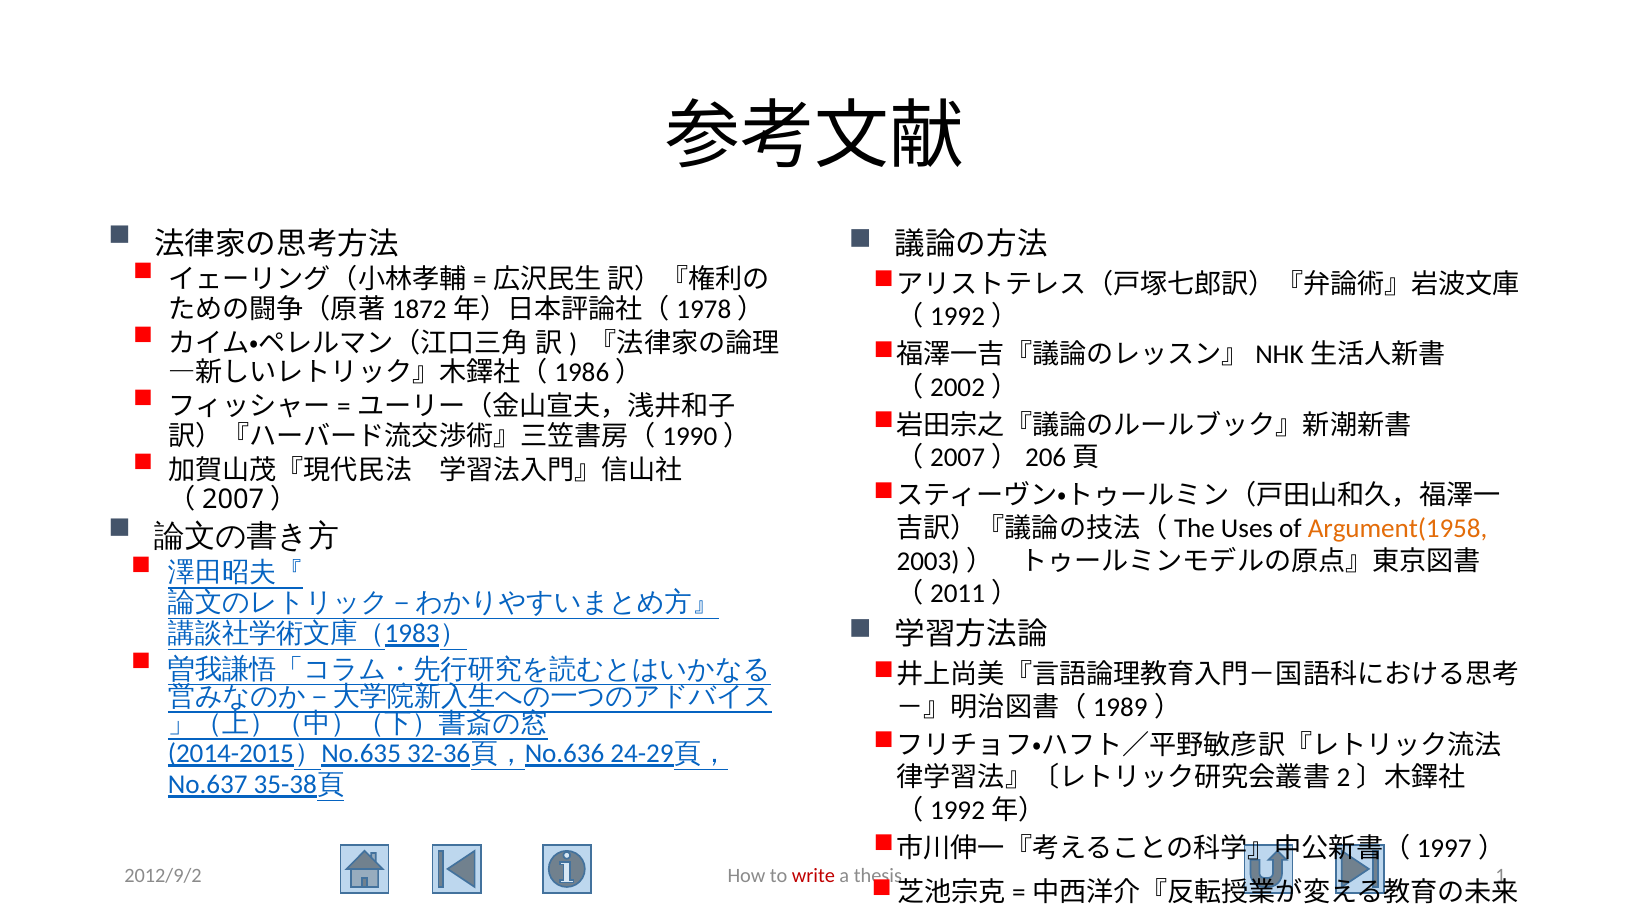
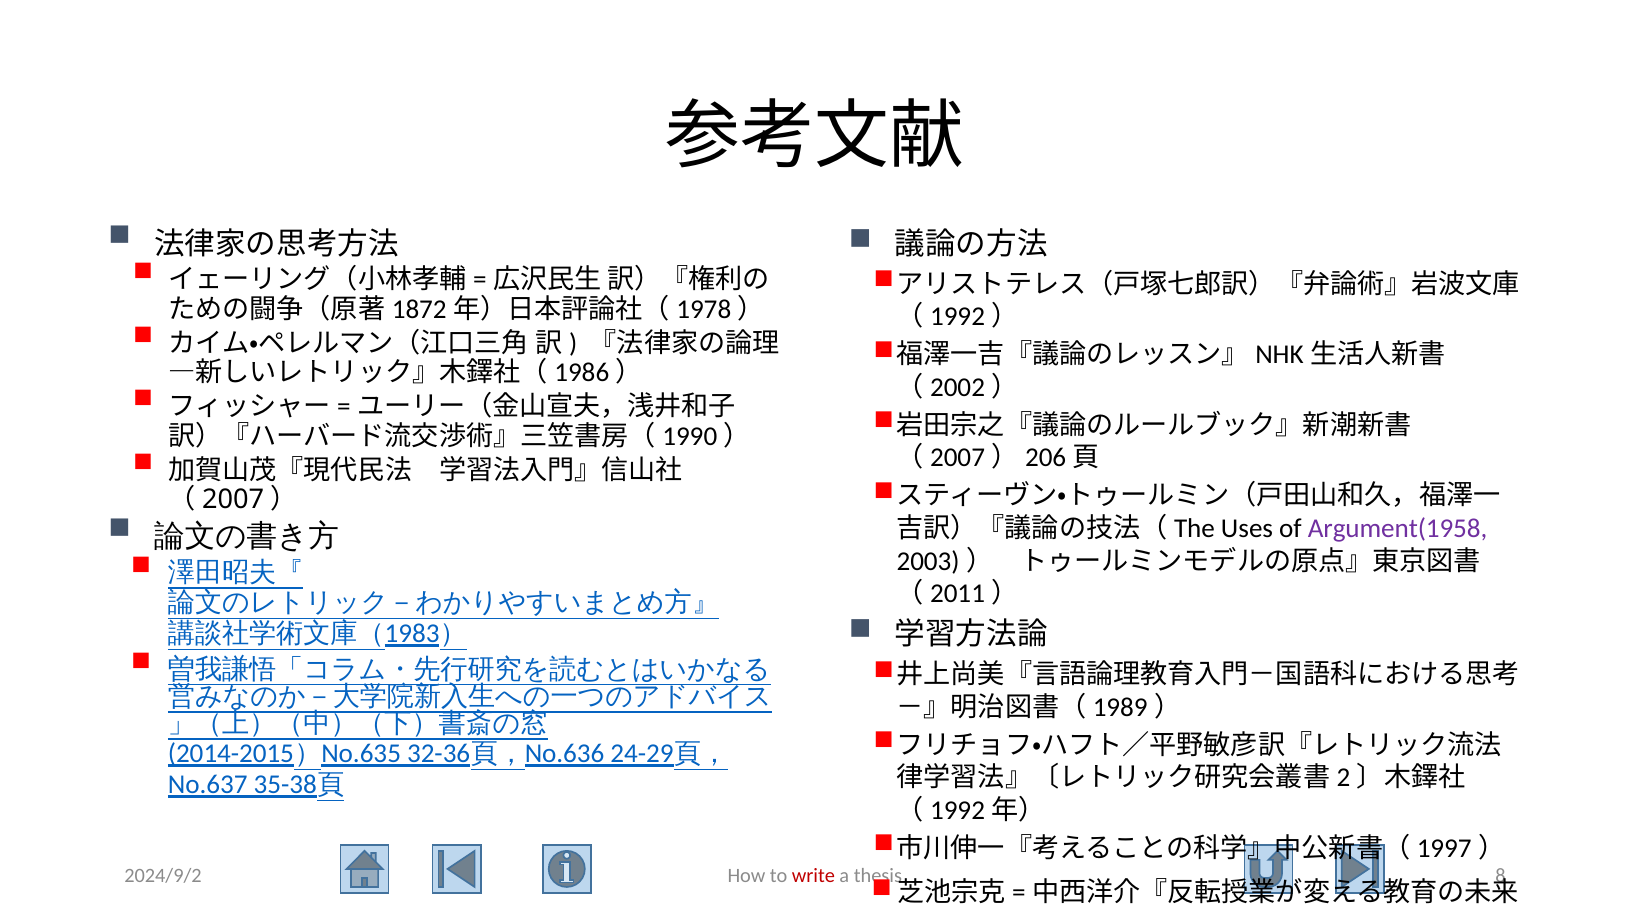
Argument(1958 colour: orange -> purple (1398, 528)
2012/9/2: 2012/9/2 -> 2024/9/2 (163, 876)
1: 1 -> 8 (1501, 875)
